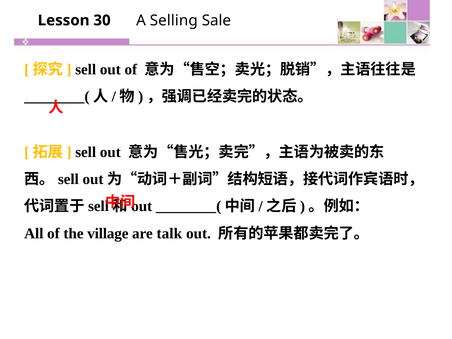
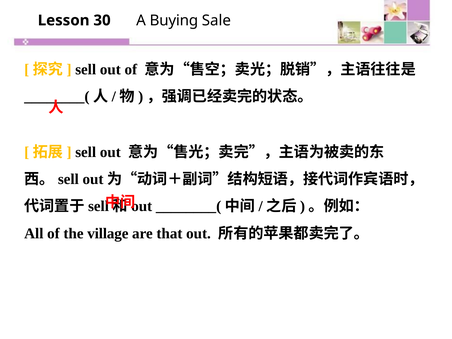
Selling: Selling -> Buying (174, 20)
talk: talk -> that (169, 233)
